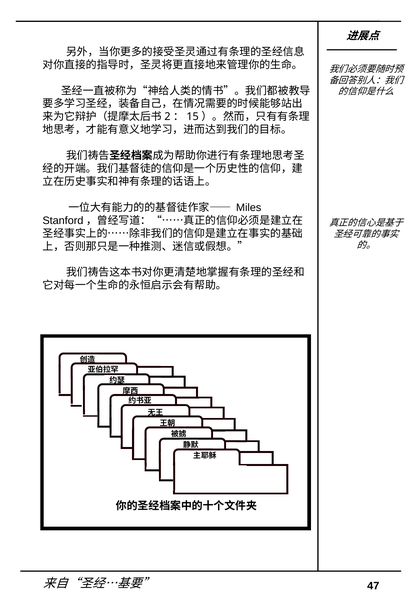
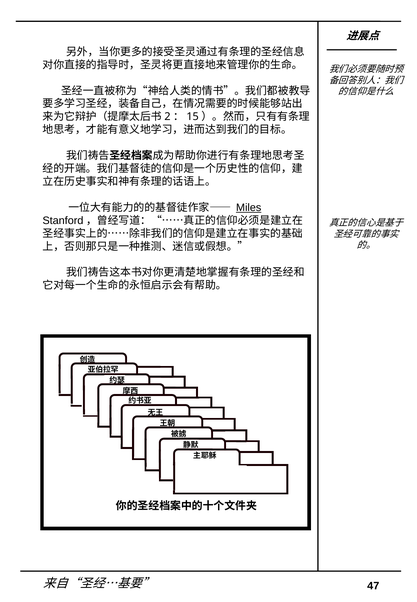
Miles underline: none -> present (249, 208)
